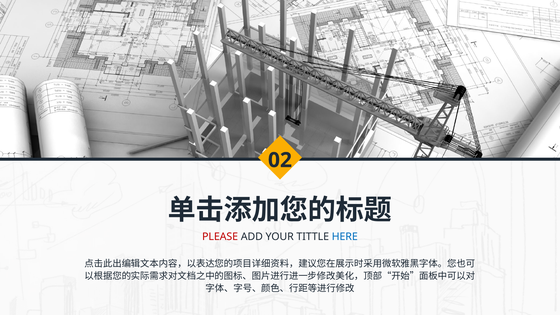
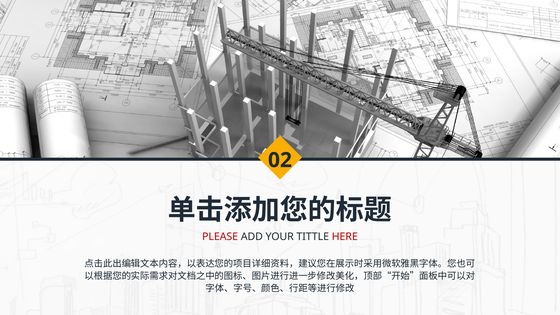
HERE colour: blue -> red (345, 237)
